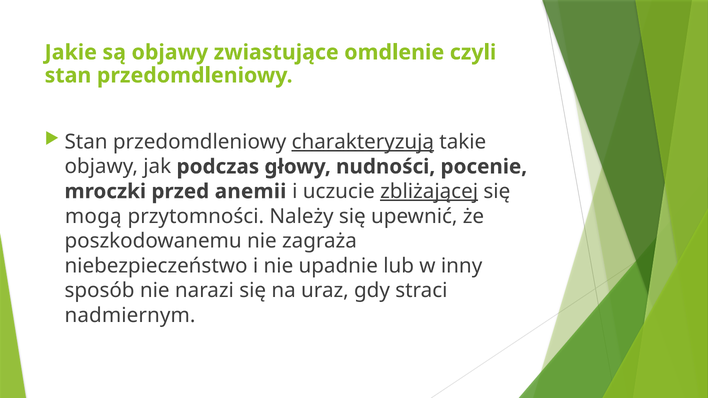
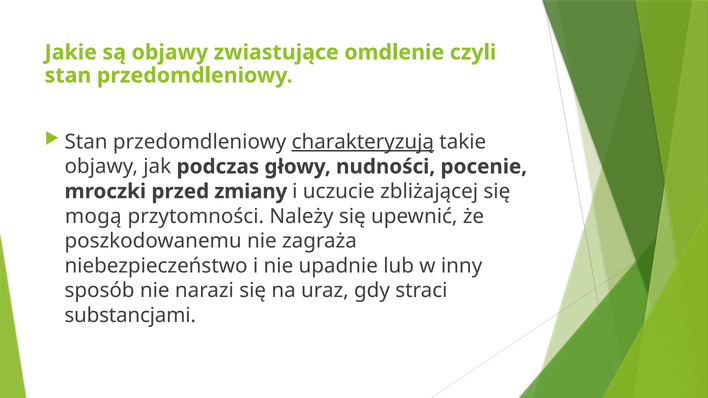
anemii: anemii -> zmiany (251, 192)
zbliżającej underline: present -> none (429, 192)
nadmiernym: nadmiernym -> substancjami (130, 316)
